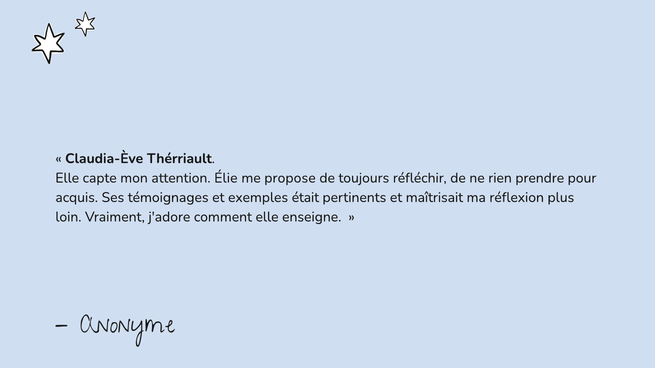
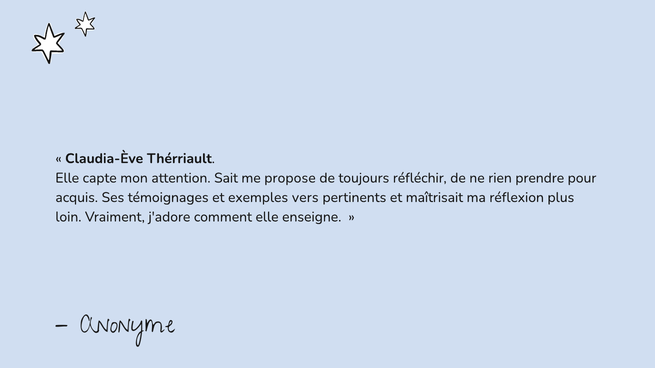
Élie: Élie -> Sait (226, 178)
était: était -> vers (305, 198)
